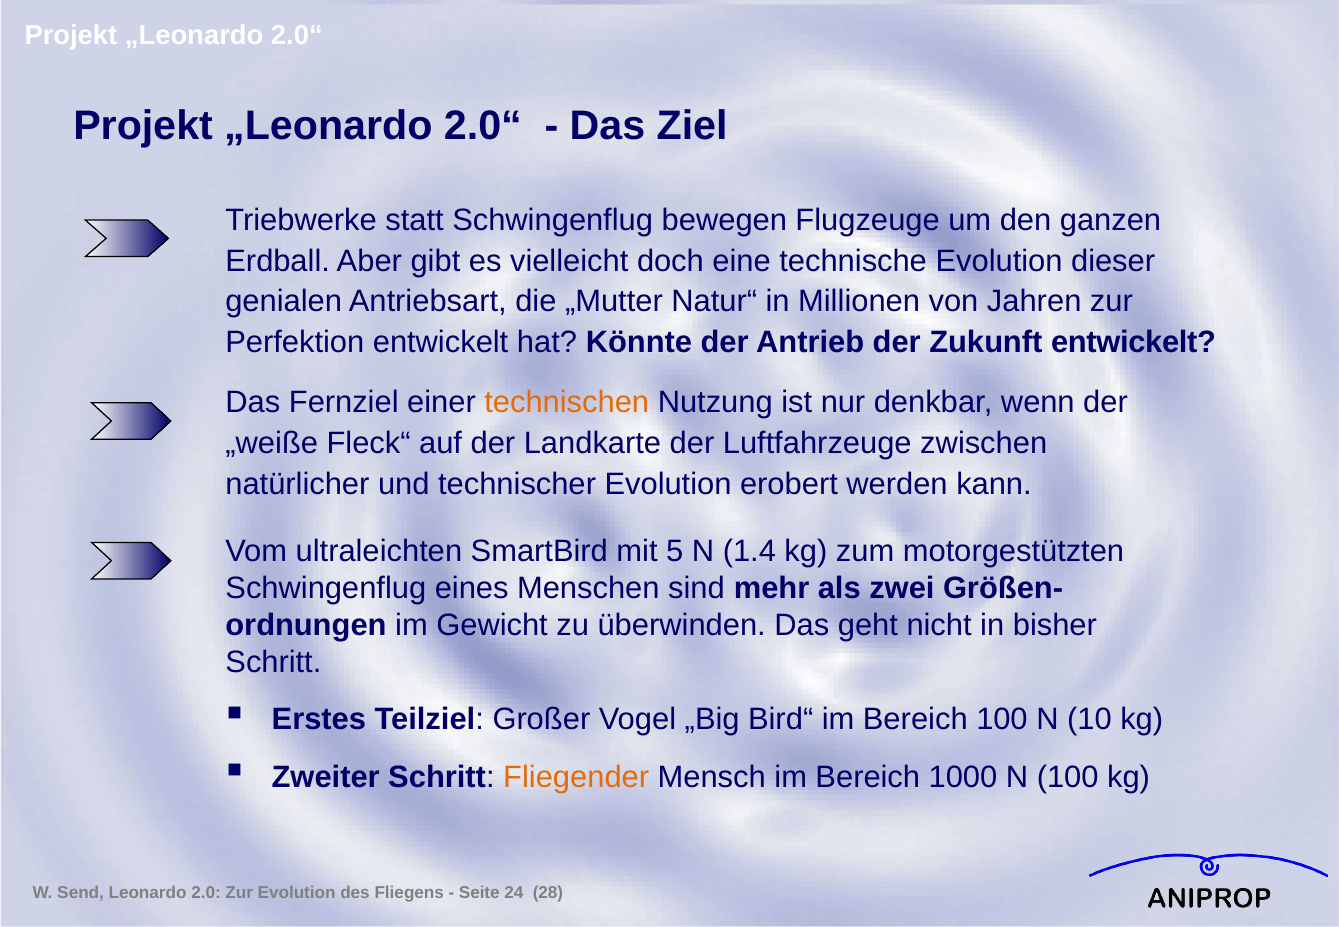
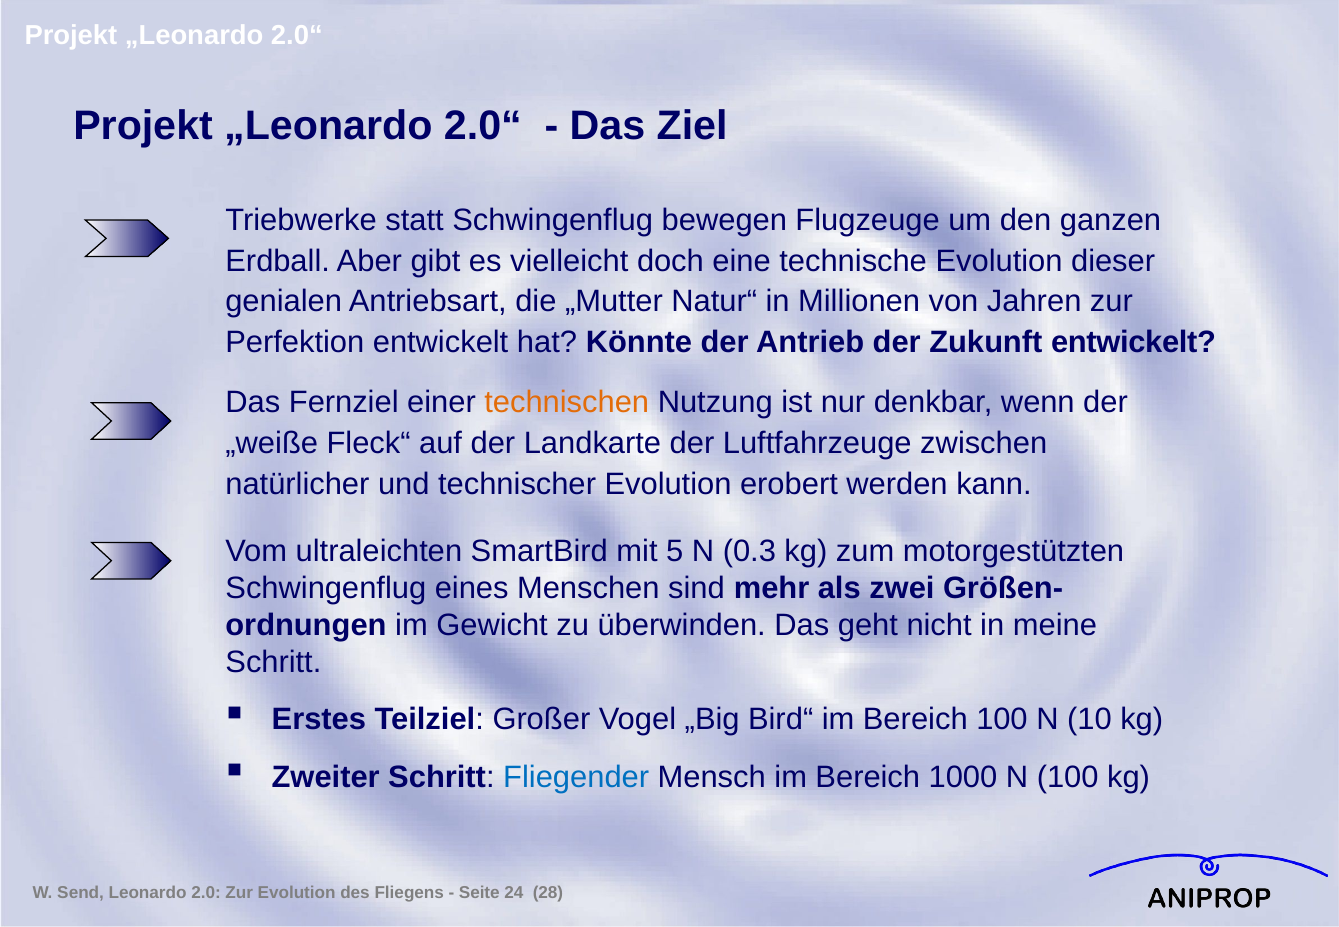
1.4: 1.4 -> 0.3 (749, 551)
bisher: bisher -> meine (1055, 625)
Fliegender colour: orange -> blue (576, 777)
